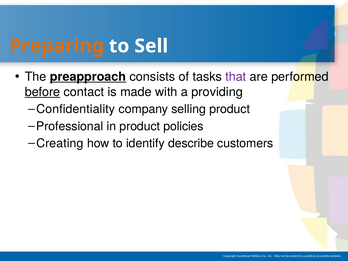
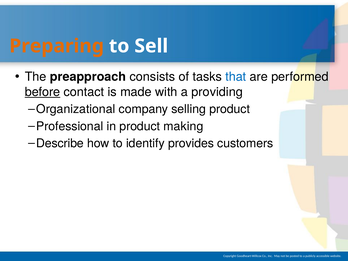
preapproach underline: present -> none (88, 77)
that colour: purple -> blue (236, 77)
Confidentiality: Confidentiality -> Organizational (76, 109)
policies: policies -> making (183, 126)
Creating: Creating -> Describe (60, 143)
describe: describe -> provides (191, 143)
